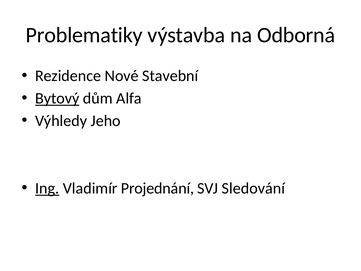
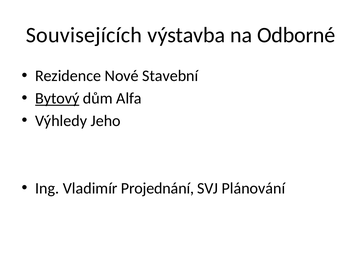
Problematiky: Problematiky -> Souvisejících (84, 35)
Odborná: Odborná -> Odborné (296, 35)
Ing underline: present -> none (47, 188)
Sledování: Sledování -> Plánování (253, 188)
